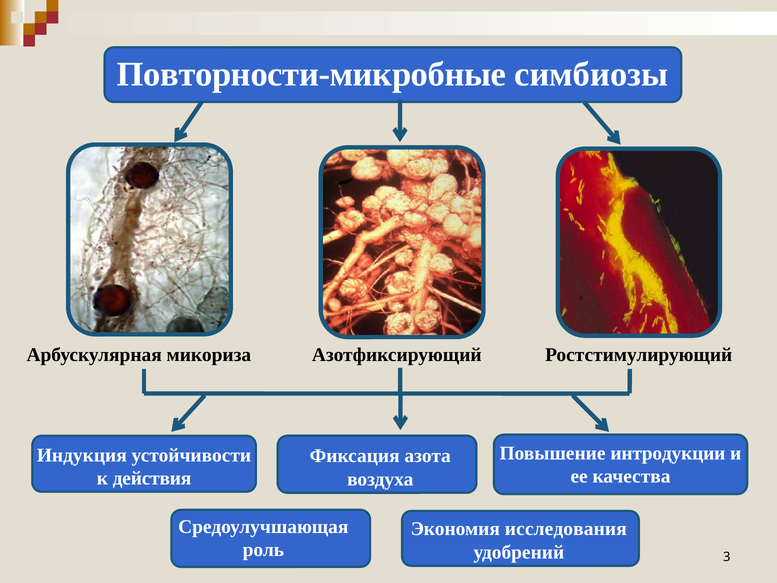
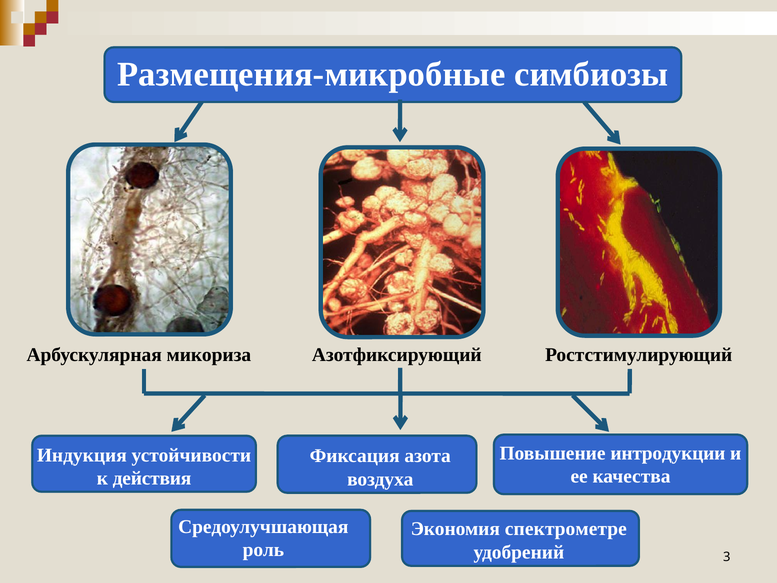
Повторности-микробные: Повторности-микробные -> Размещения-микробные (311, 74)
исследования: исследования -> спектрометре (566, 529)
